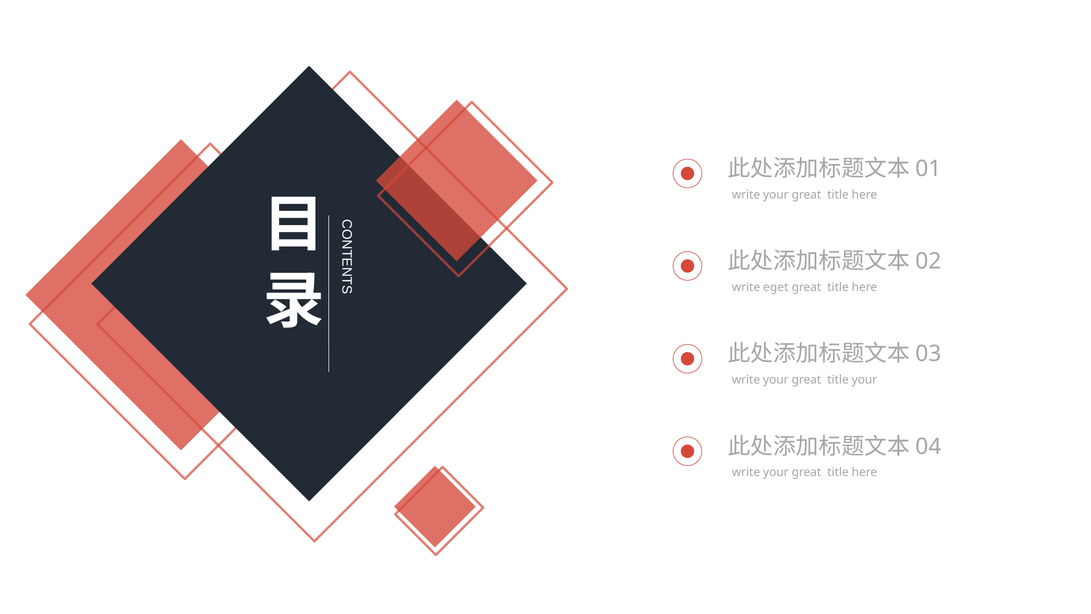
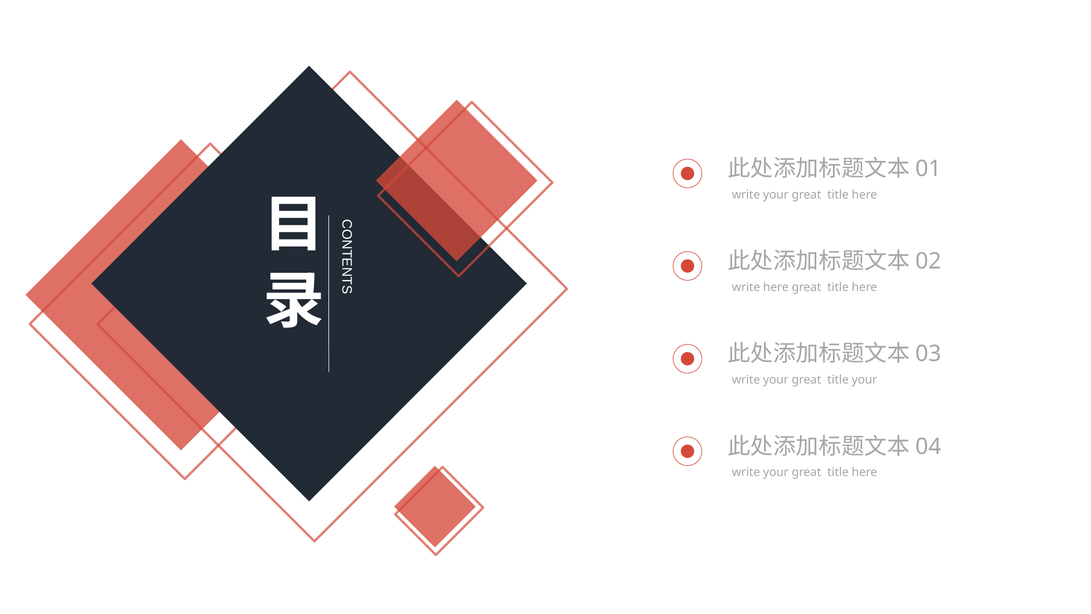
write eget: eget -> here (776, 287)
